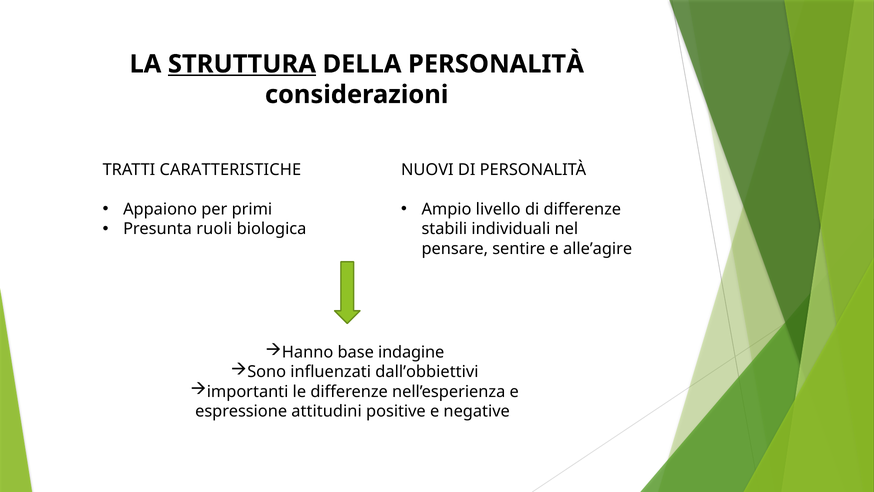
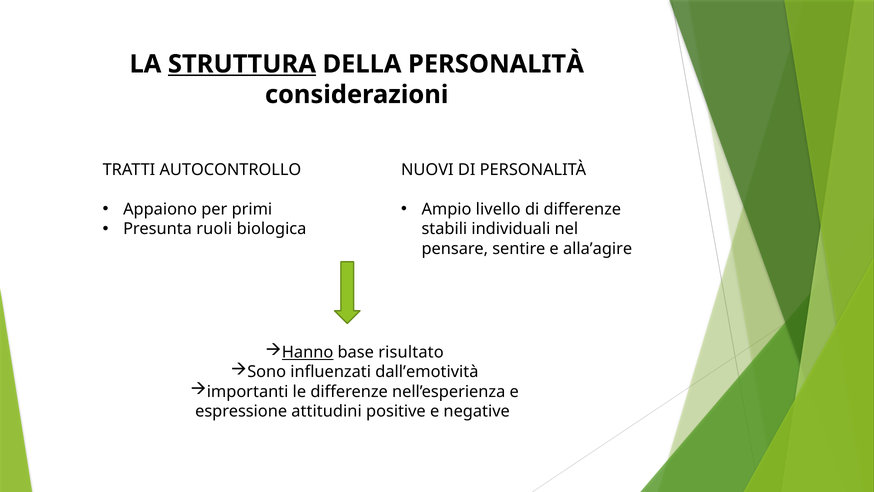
CARATTERISTICHE: CARATTERISTICHE -> AUTOCONTROLLO (230, 170)
alle’agire: alle’agire -> alla’agire (598, 248)
Hanno underline: none -> present (308, 352)
indagine: indagine -> risultato (411, 352)
dall’obbiettivi: dall’obbiettivi -> dall’emotività (427, 372)
